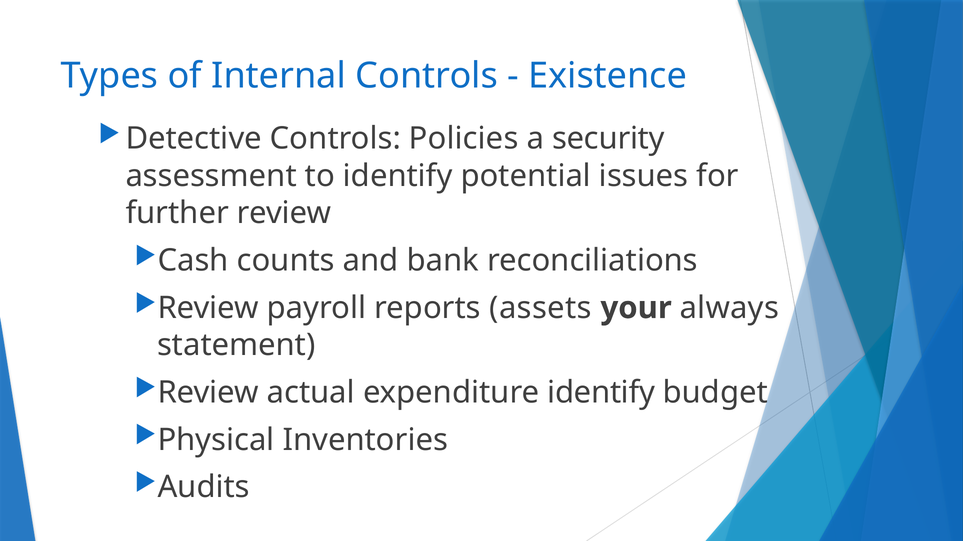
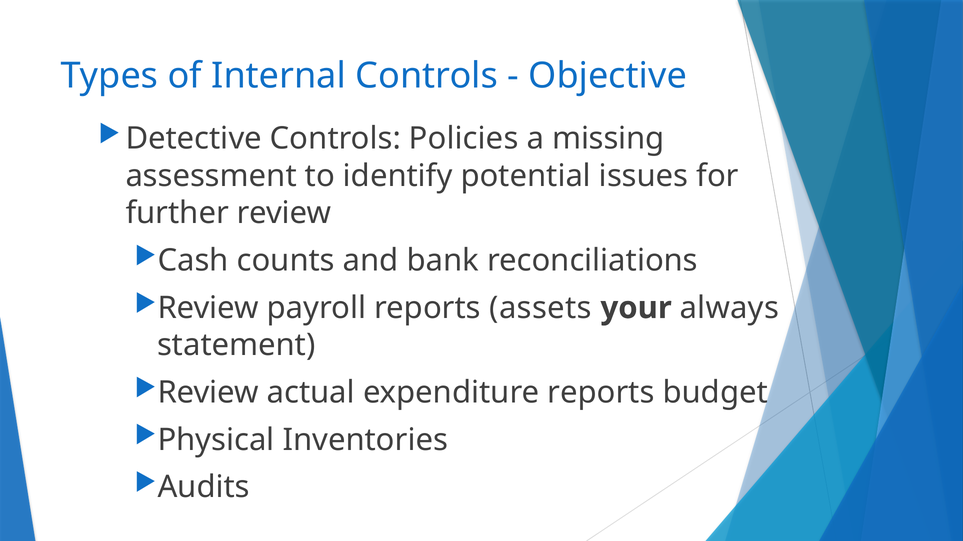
Existence: Existence -> Objective (608, 76)
security: security -> missing (608, 139)
expenditure identify: identify -> reports (601, 393)
